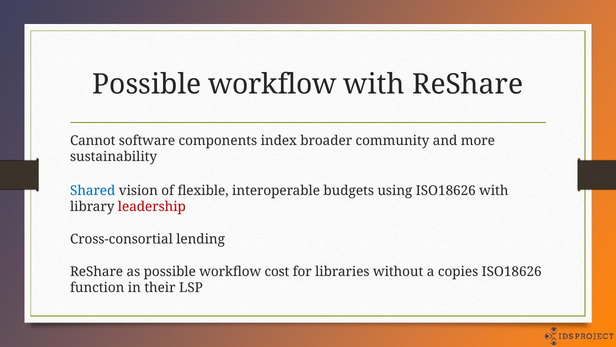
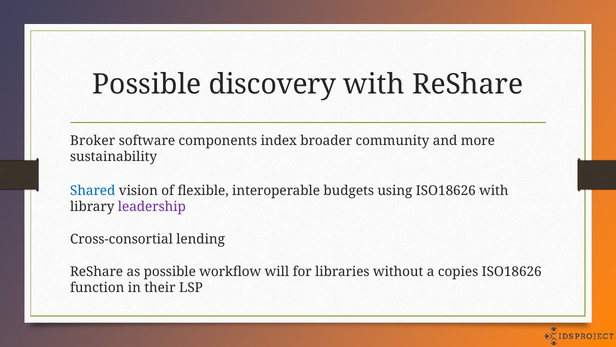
workflow: workflow -> discovery (272, 85)
Cannot: Cannot -> Broker (93, 141)
leadership colour: red -> purple (152, 206)
cost: cost -> will (277, 271)
